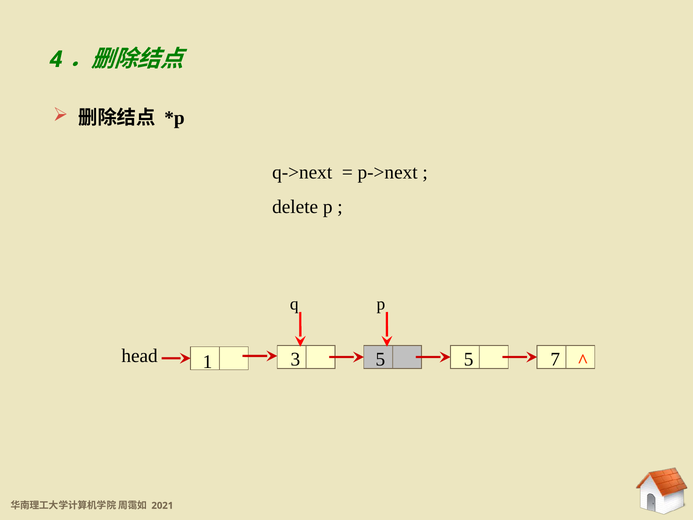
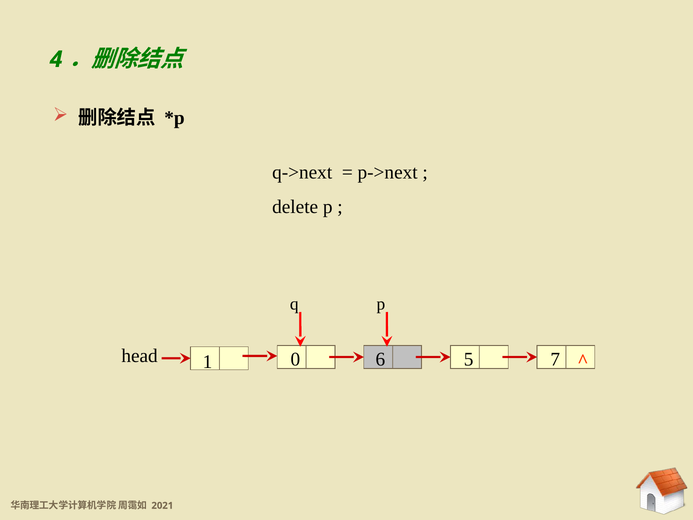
head 5: 5 -> 6 (380, 359)
3: 3 -> 0 (295, 359)
